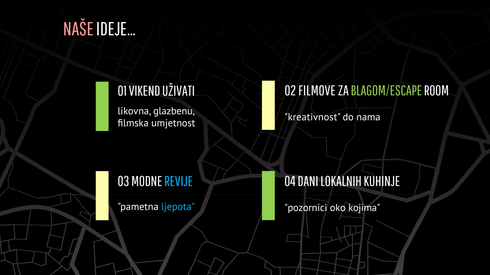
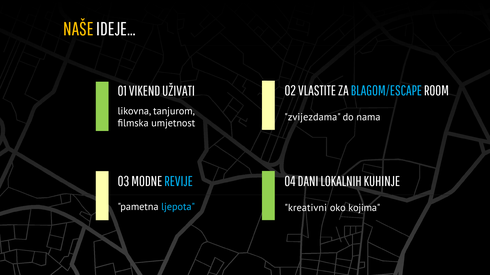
NAŠE colour: pink -> yellow (78, 29)
FILMOVE: FILMOVE -> VLASTITE (317, 91)
BLAGOM/ESCAPE colour: light green -> light blue (386, 91)
glazbenu: glazbenu -> tanjurom (174, 111)
kreativnost: kreativnost -> zvijezdama (313, 117)
pozornici: pozornici -> kreativni (306, 208)
